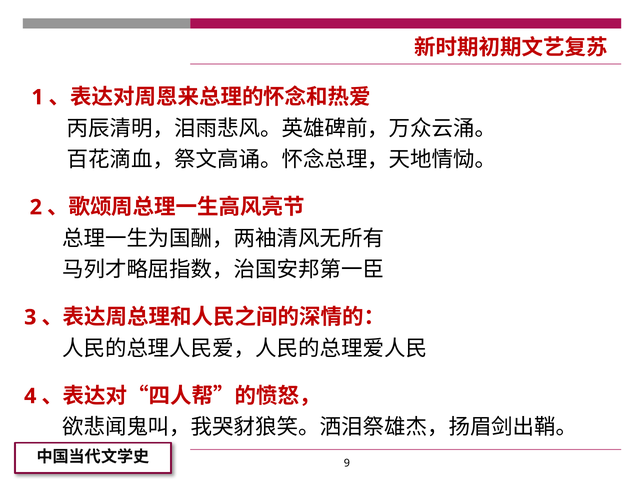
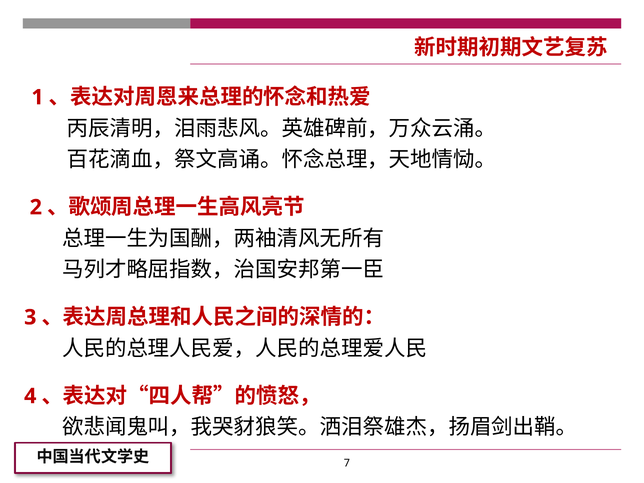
9: 9 -> 7 (347, 463)
